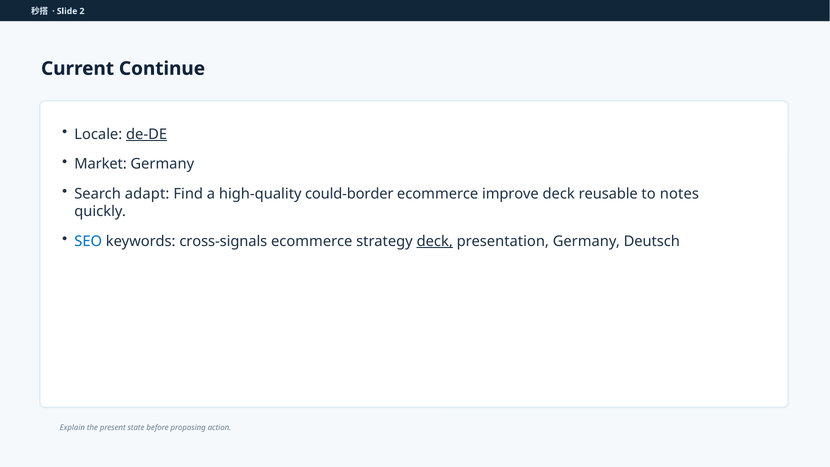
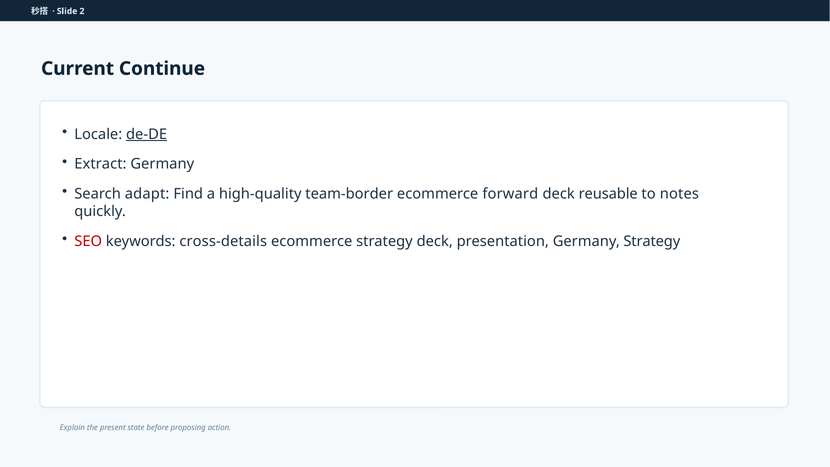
Market: Market -> Extract (100, 164)
could-border: could-border -> team-border (349, 194)
improve: improve -> forward (510, 194)
SEO colour: blue -> red (88, 241)
cross-signals: cross-signals -> cross-details (223, 241)
deck underline: present -> none (435, 241)
Germany Deutsch: Deutsch -> Strategy (652, 241)
